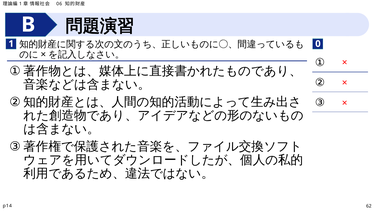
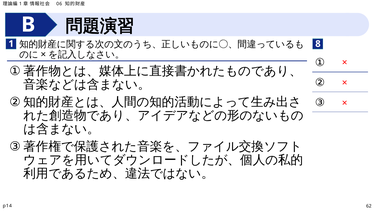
0: 0 -> 8 (318, 44)
